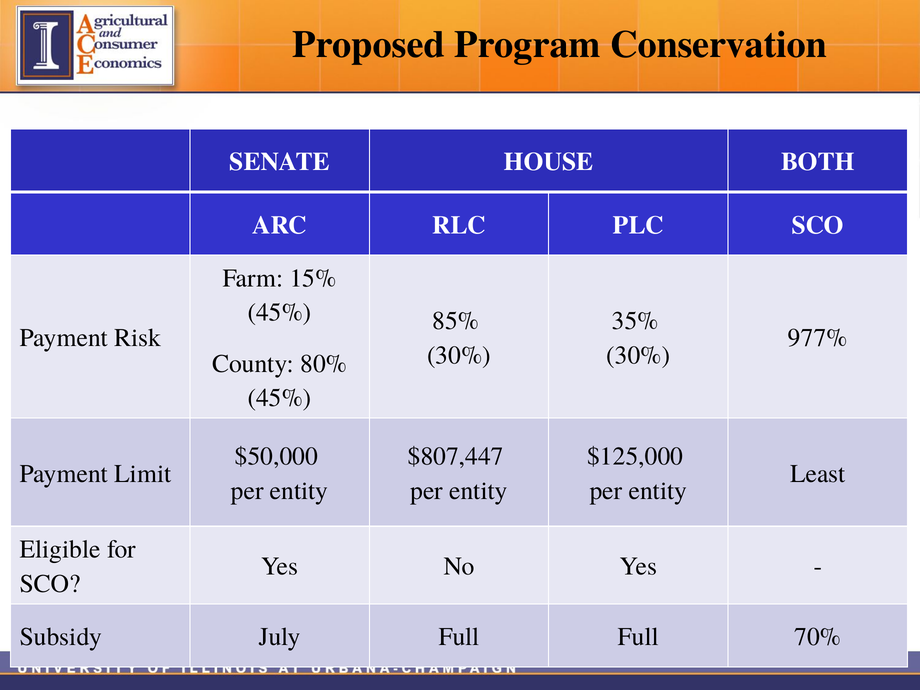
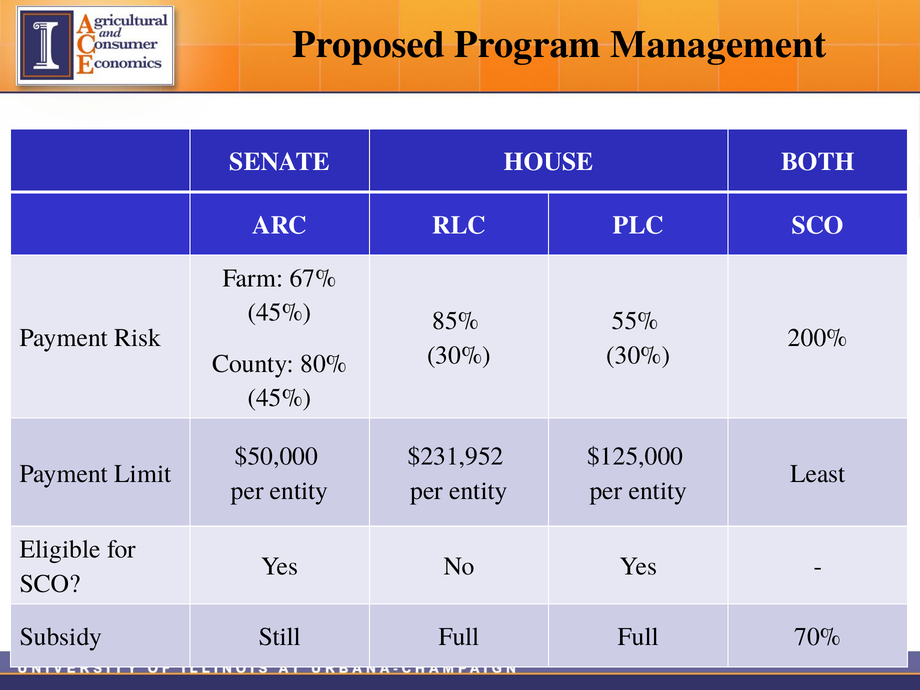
Conservation: Conservation -> Management (718, 45)
15%: 15% -> 67% (313, 278)
35%: 35% -> 55% (635, 321)
977%: 977% -> 200% (818, 338)
$807,447: $807,447 -> $231,952 (456, 457)
July: July -> Still (280, 637)
